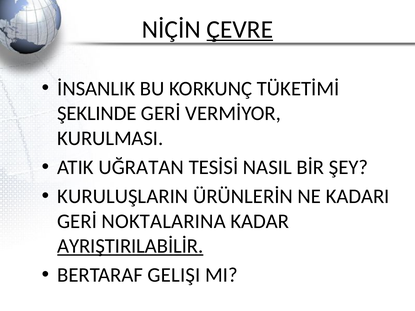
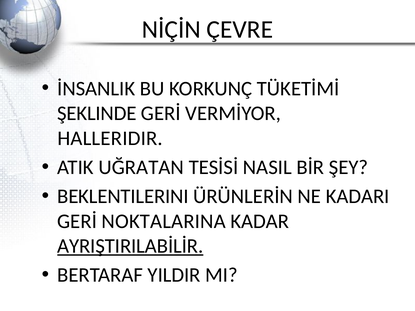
ÇEVRE underline: present -> none (240, 29)
KURULMASI: KURULMASI -> HALLERIDIR (110, 138)
KURULUŞLARIN: KURULUŞLARIN -> BEKLENTILERINI (123, 197)
GELIŞI: GELIŞI -> YILDIR (174, 275)
